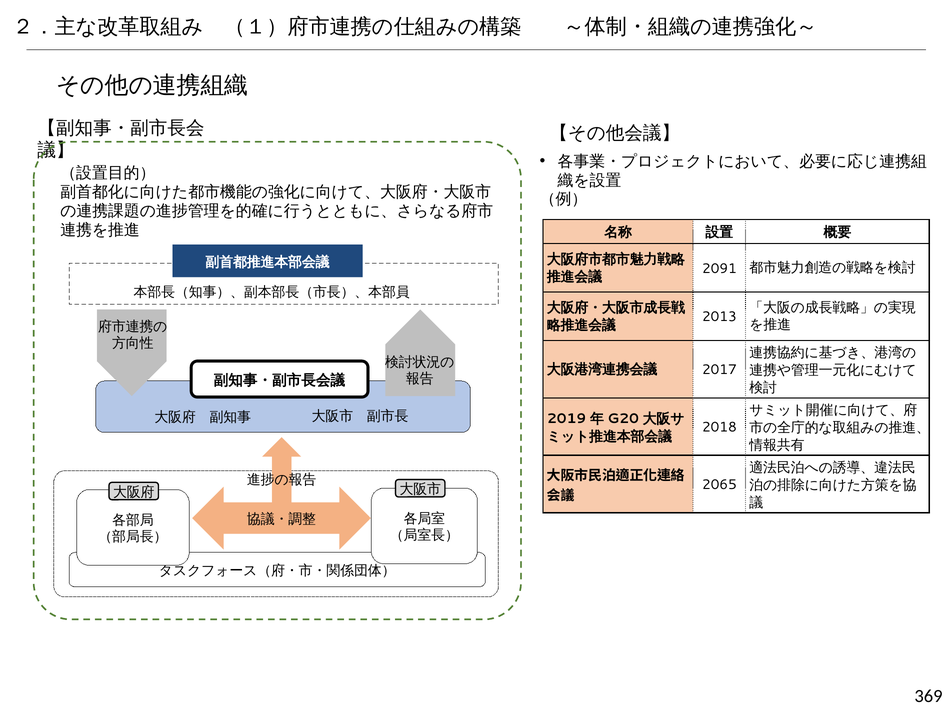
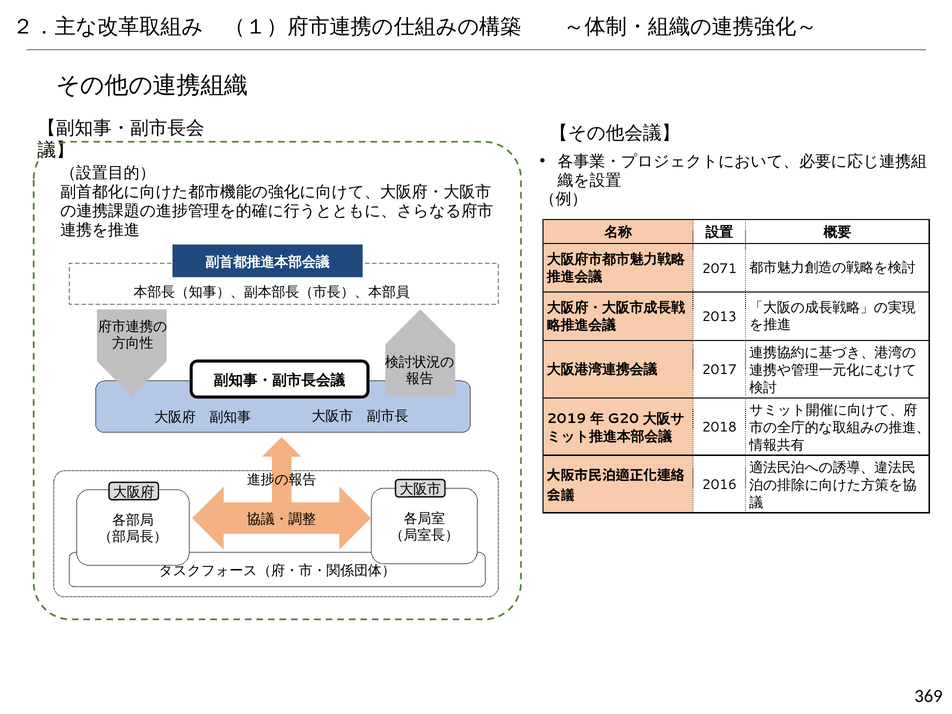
2091: 2091 -> 2071 (719, 269)
2065: 2065 -> 2016 (719, 485)
